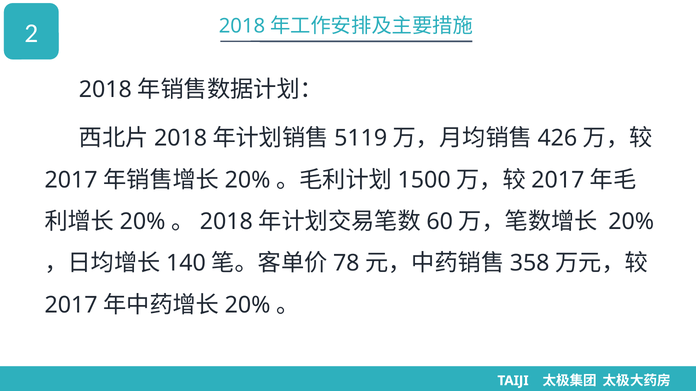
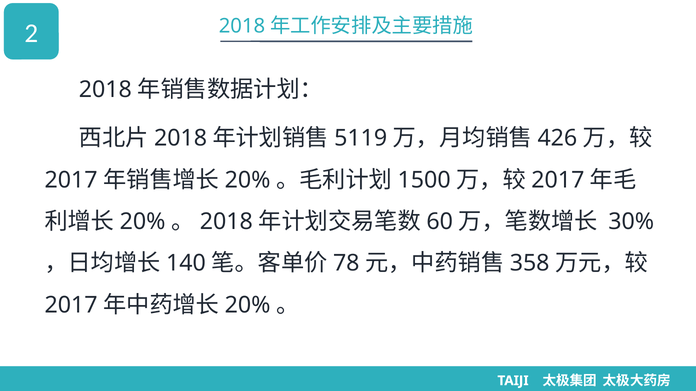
20%: 20% -> 30% (631, 222)
